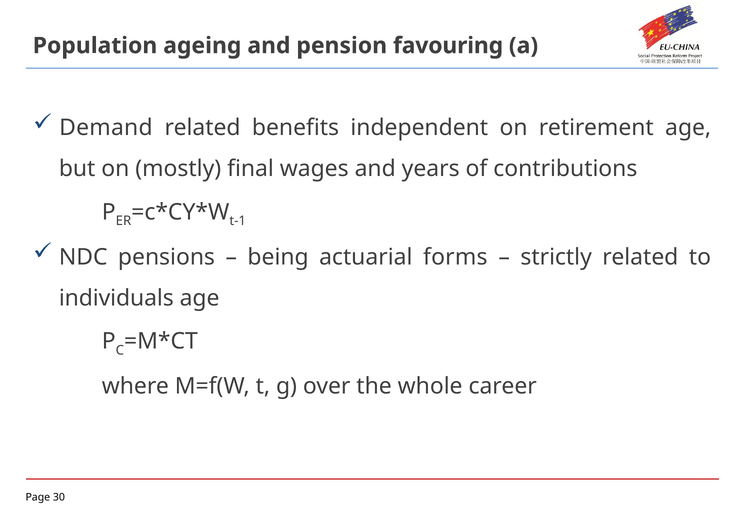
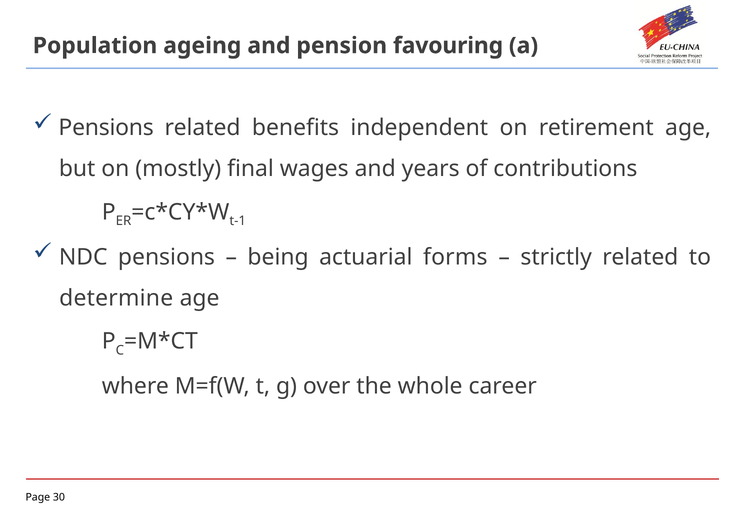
Demand: Demand -> Pensions (106, 128)
individuals: individuals -> determine (116, 299)
